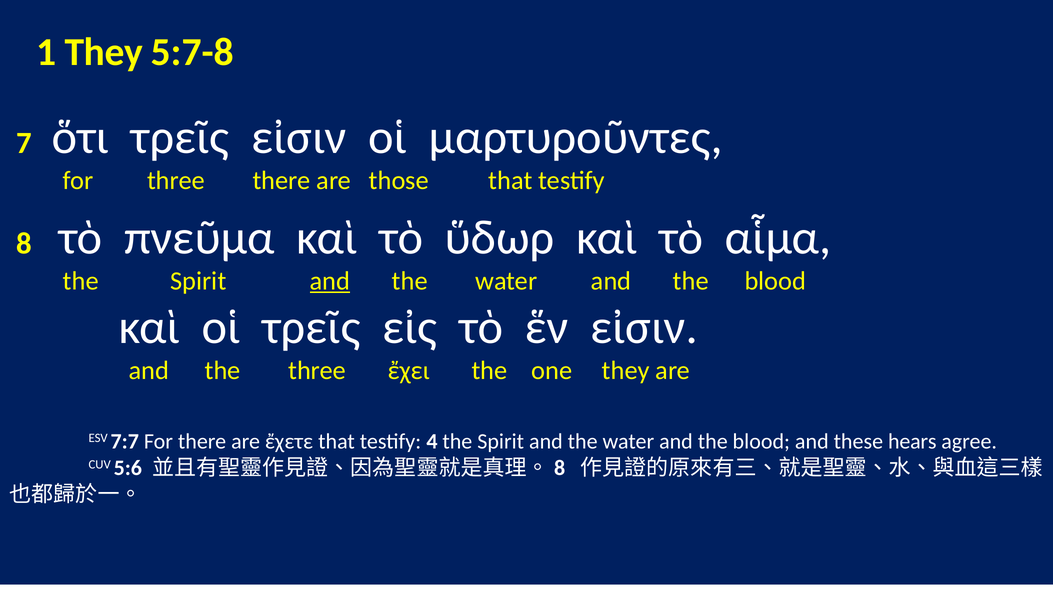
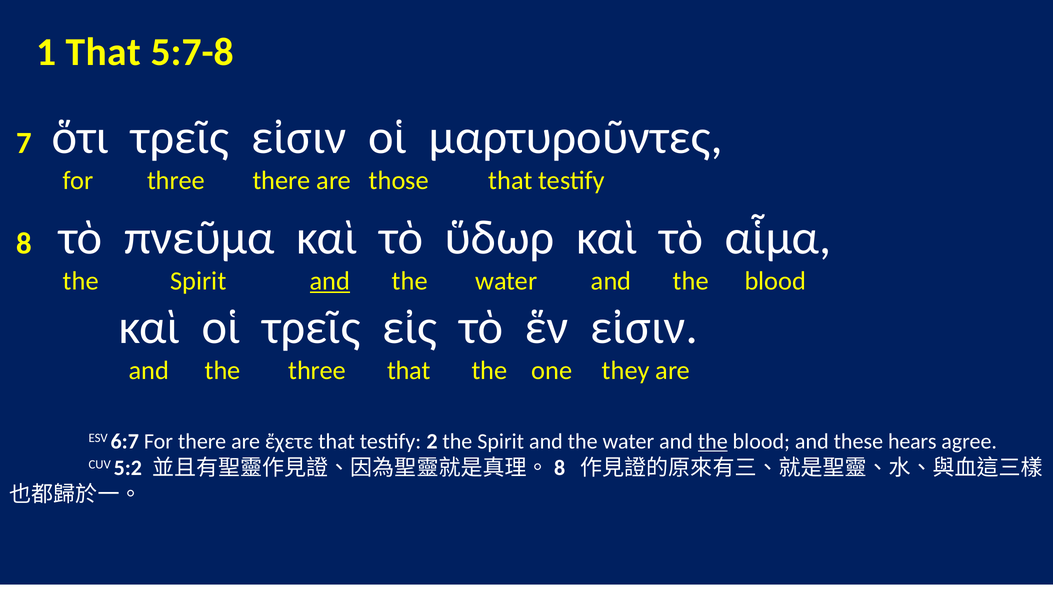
1 They: They -> That (103, 52)
three ἔχει: ἔχει -> that (409, 371)
7:7: 7:7 -> 6:7 (125, 441)
4: 4 -> 2 (432, 441)
the underline: none -> present (713, 441)
5:6: 5:6 -> 5:2 (128, 468)
